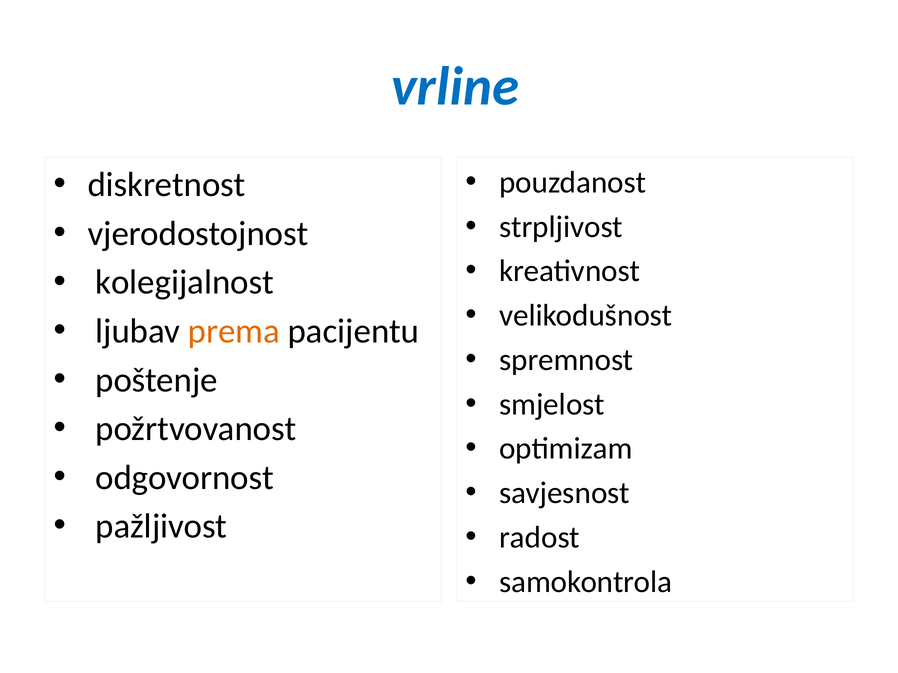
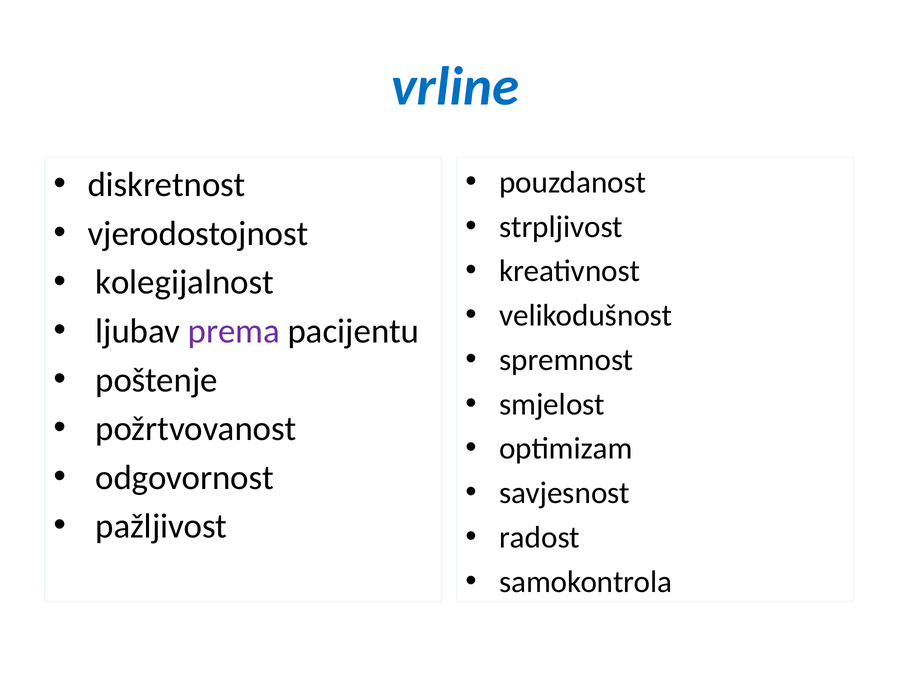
prema colour: orange -> purple (234, 331)
